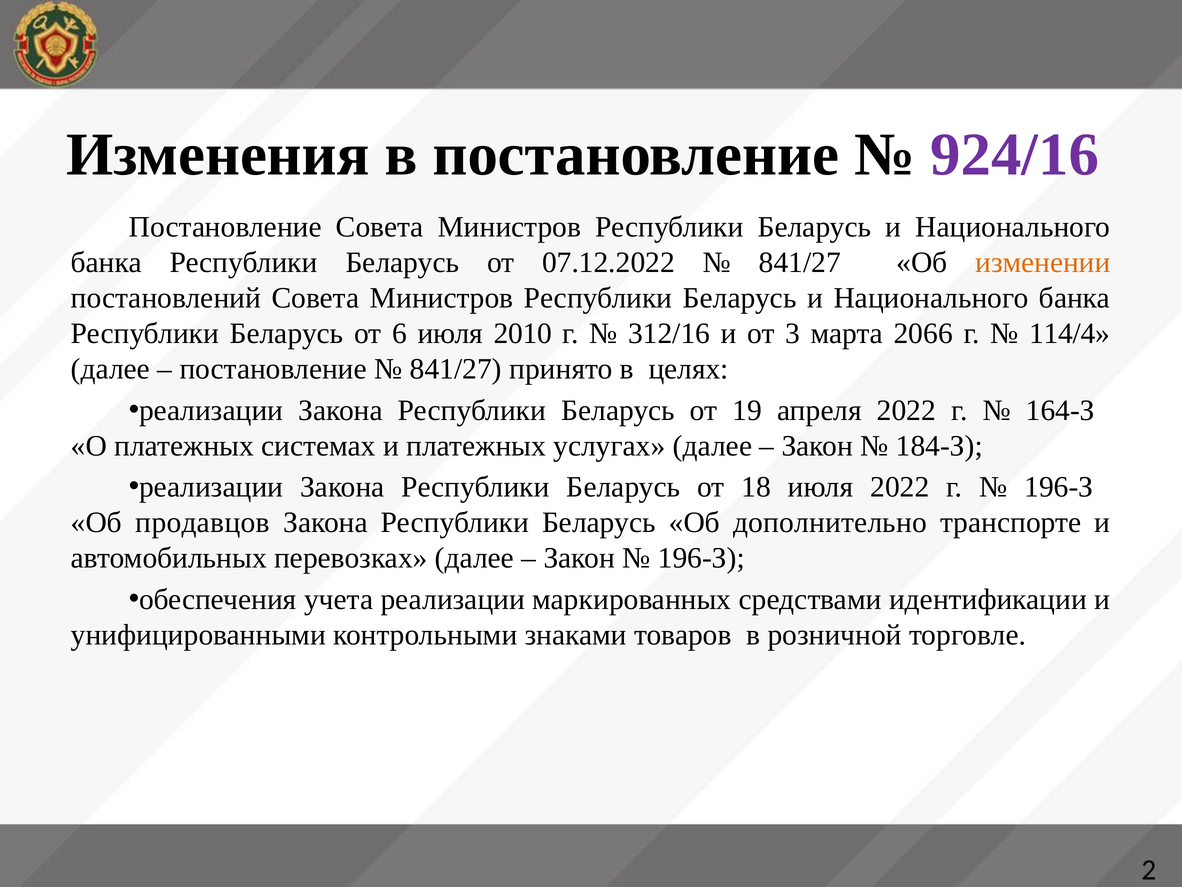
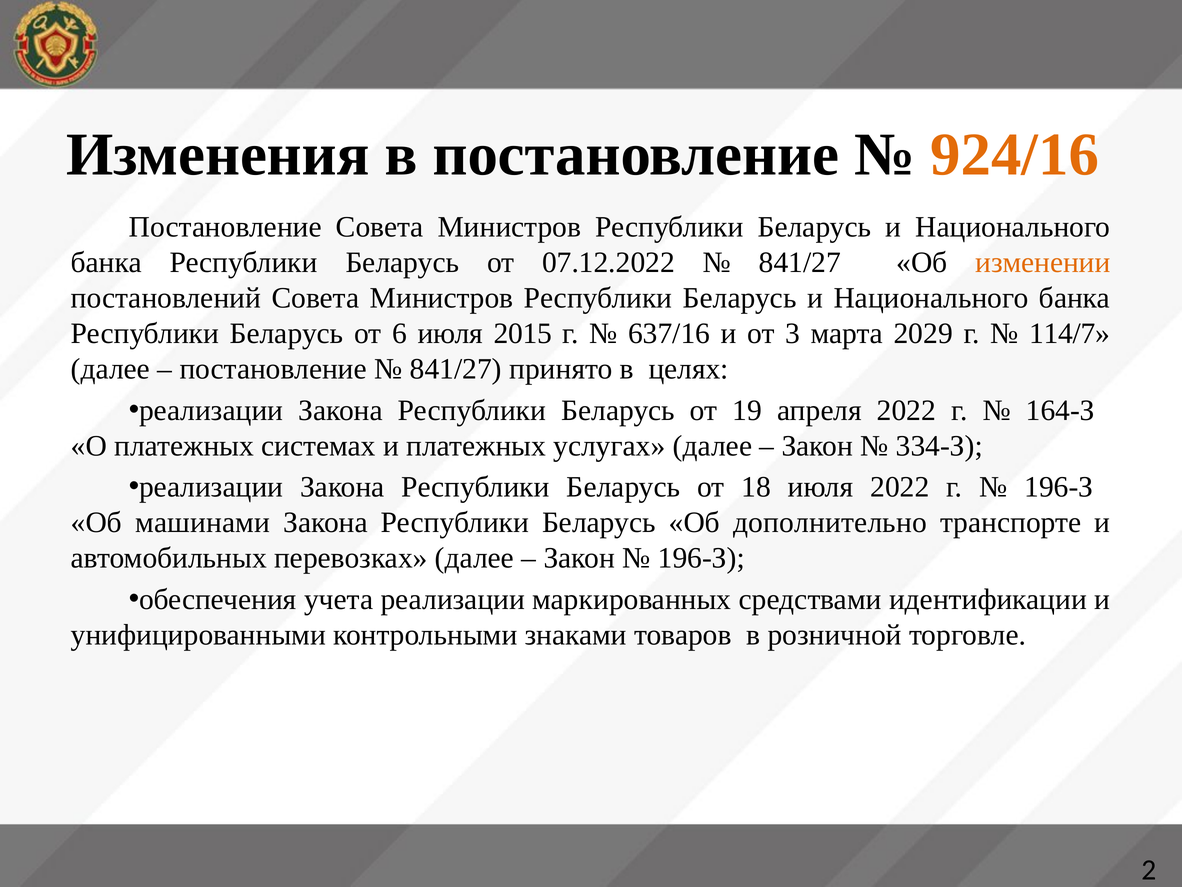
924/16 colour: purple -> orange (1015, 155)
2010: 2010 -> 2015 (523, 333)
312/16: 312/16 -> 637/16 (669, 333)
2066: 2066 -> 2029 (923, 333)
114/4: 114/4 -> 114/7 (1070, 333)
184-З: 184-З -> 334-З (939, 446)
продавцов: продавцов -> машинами (203, 522)
